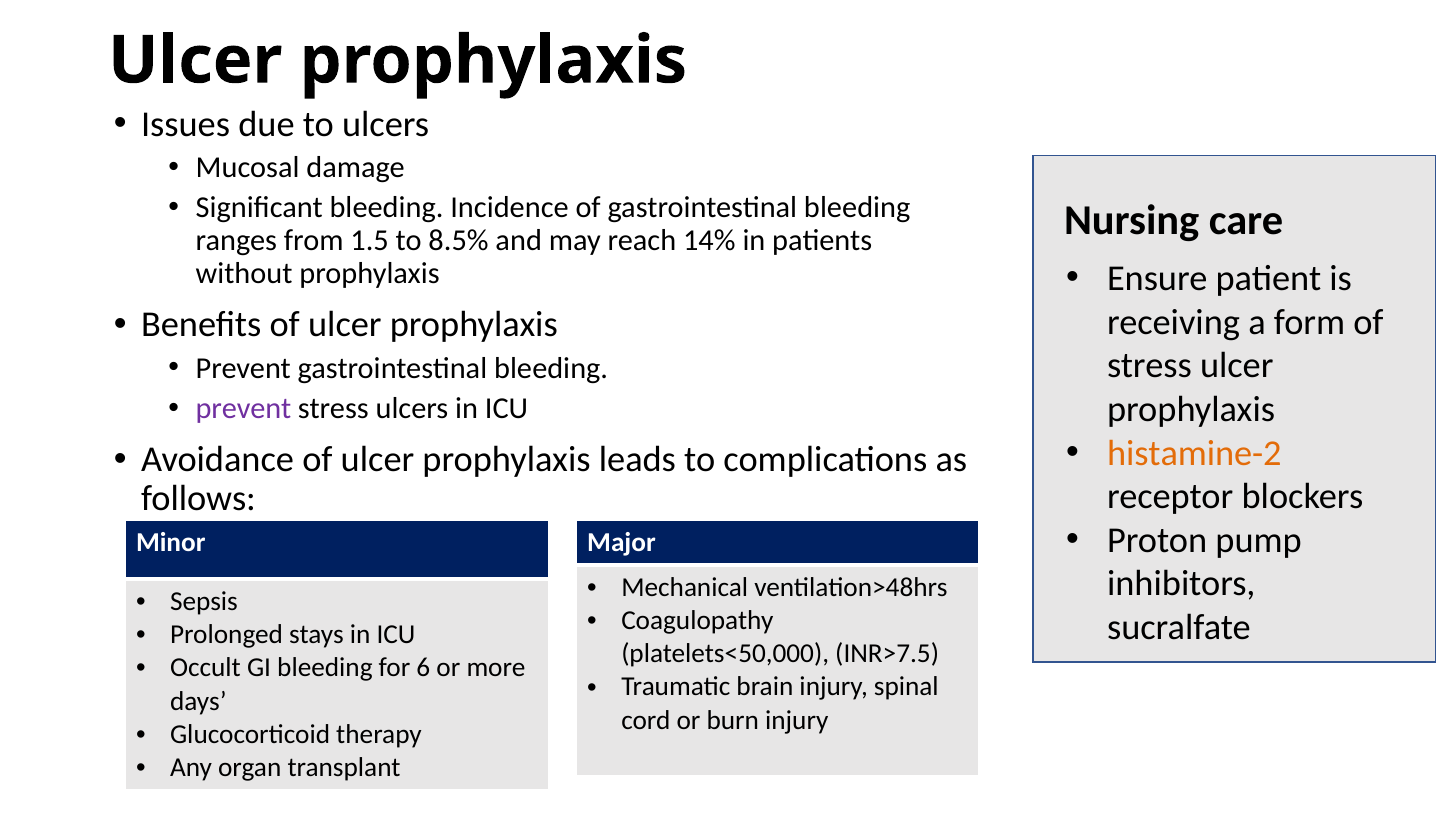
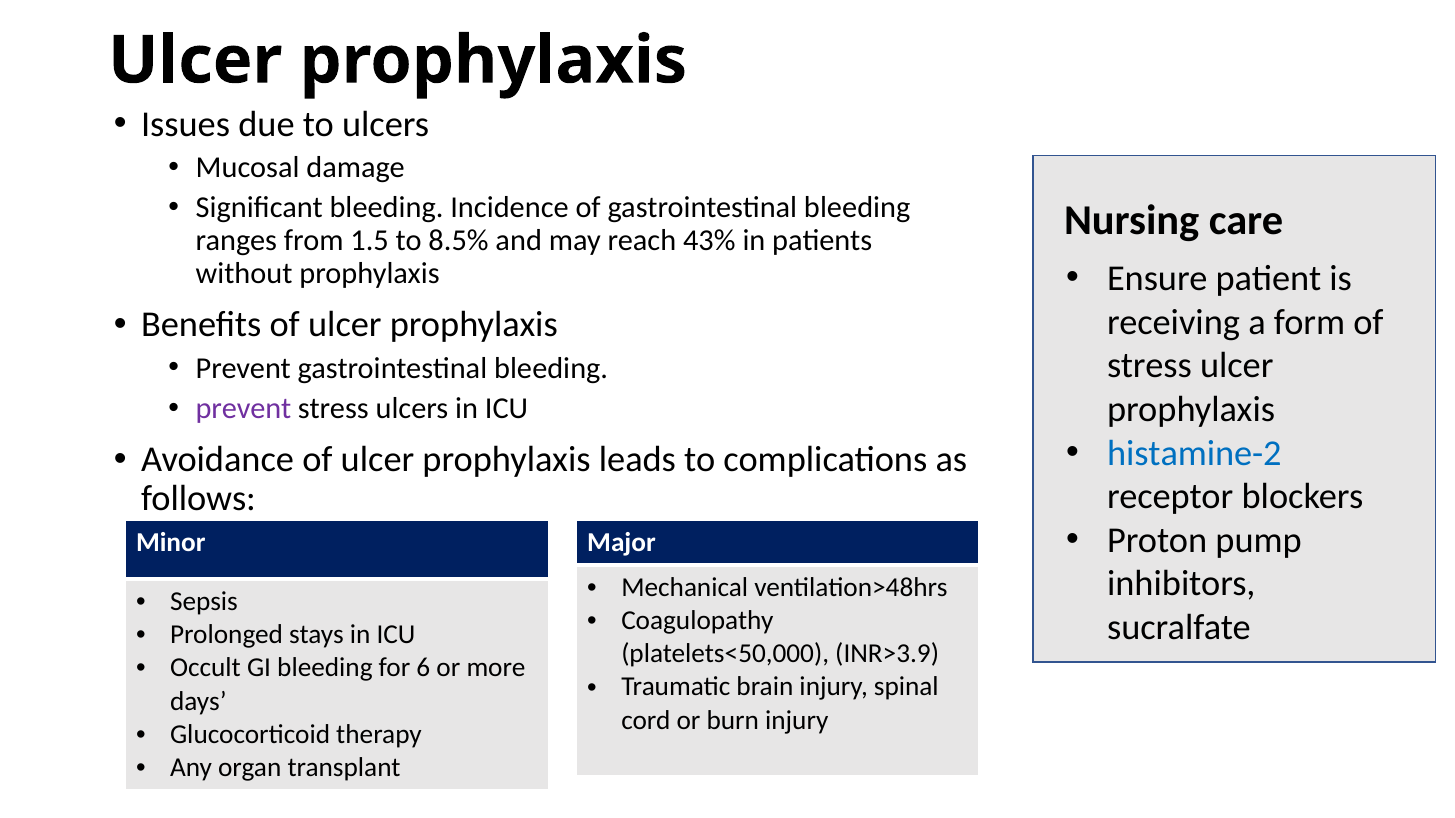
14%: 14% -> 43% (709, 241)
histamine-2 colour: orange -> blue (1194, 453)
INR>7.5: INR>7.5 -> INR>3.9 (887, 654)
